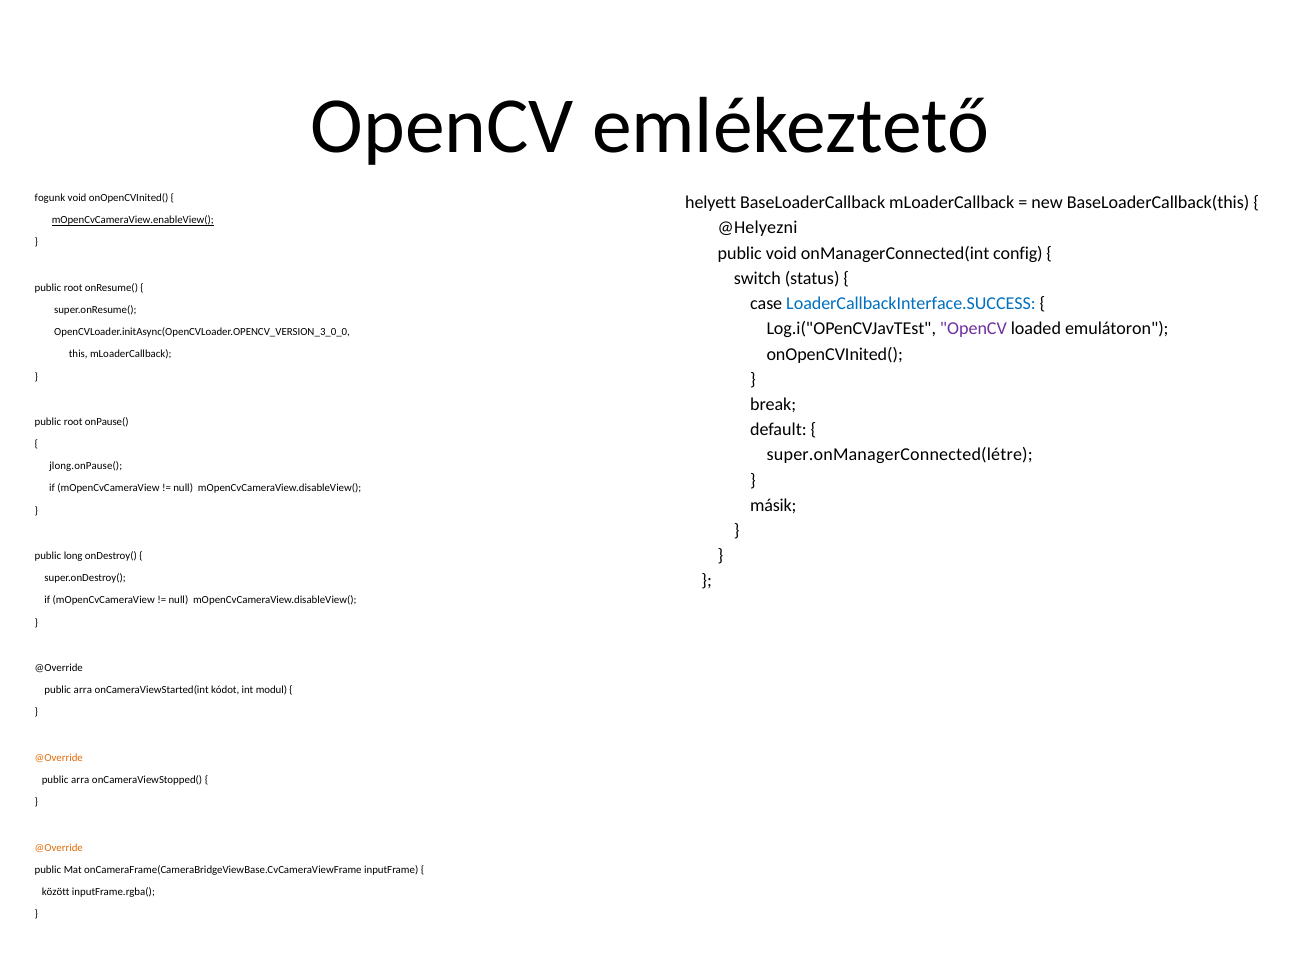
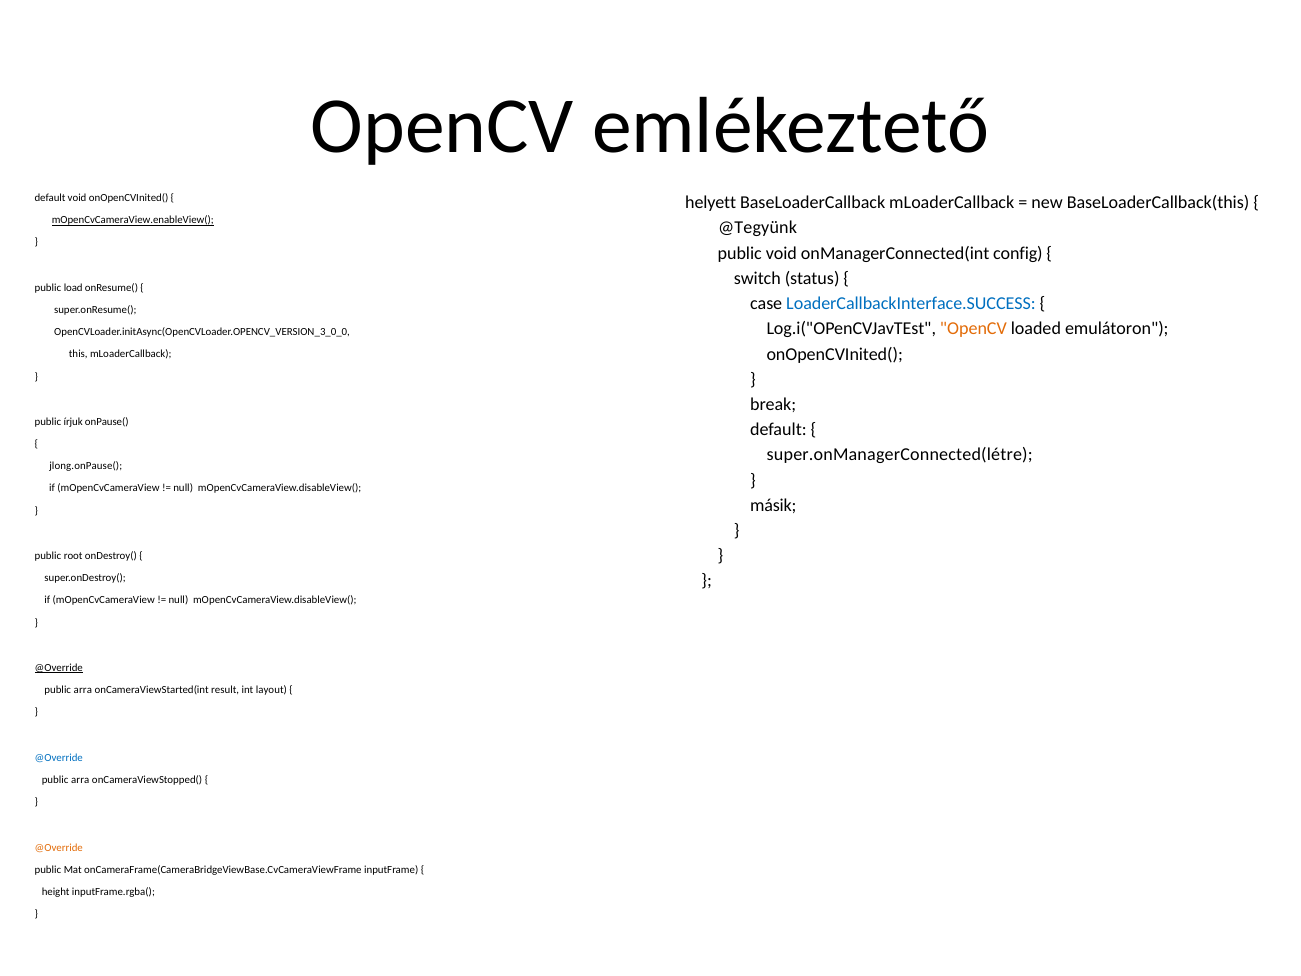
fogunk: fogunk -> default (50, 198)
@Helyezni: @Helyezni -> @Tegyünk (758, 228)
root: root -> load (73, 288)
OpenCV colour: purple -> orange (973, 329)
root: root -> írjuk (73, 422)
long: long -> root (73, 556)
@Override underline: none -> present (59, 668)
kódot: kódot -> result (225, 690)
modul: modul -> layout (271, 690)
@Override colour: orange -> blue (59, 758)
között: között -> height (56, 892)
